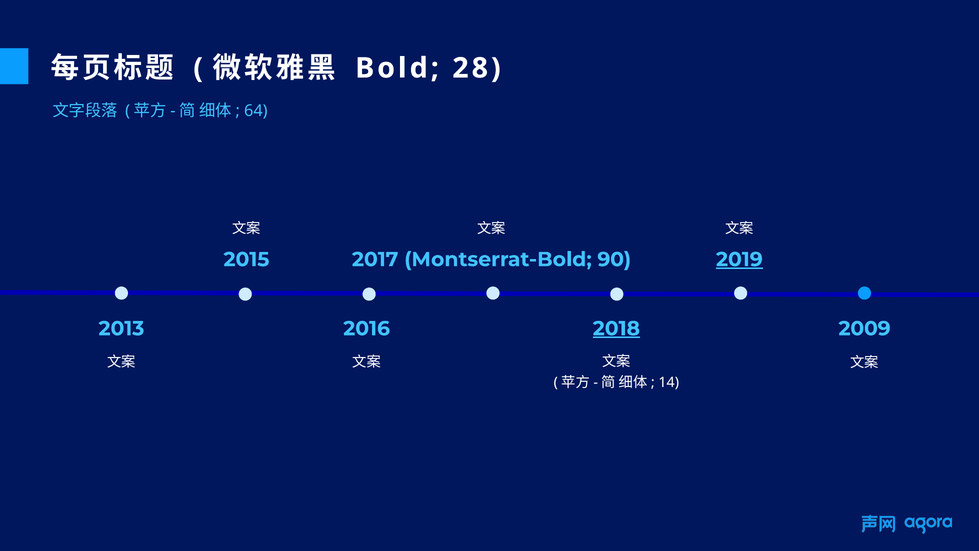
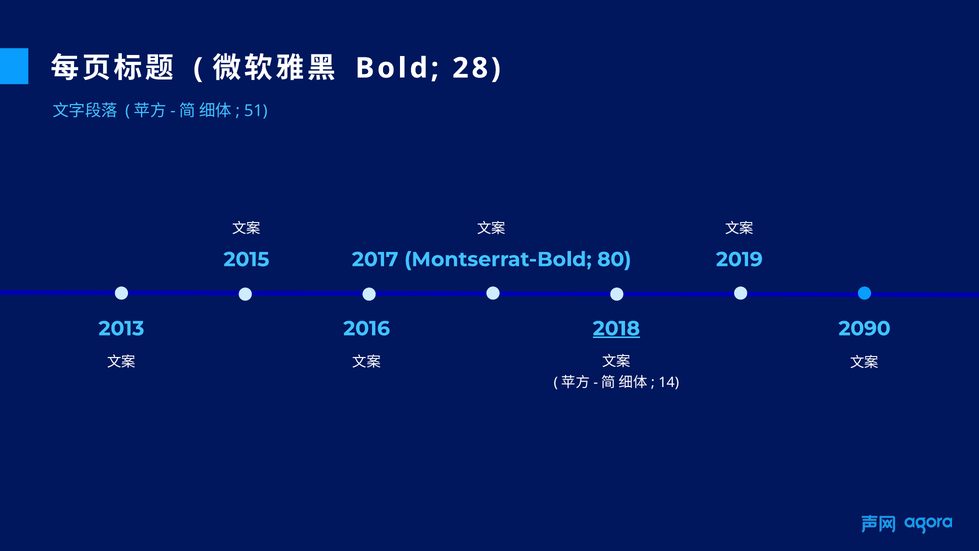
64: 64 -> 51 (256, 111)
90: 90 -> 80 (614, 259)
2019 underline: present -> none (739, 259)
2009: 2009 -> 2090 (865, 328)
